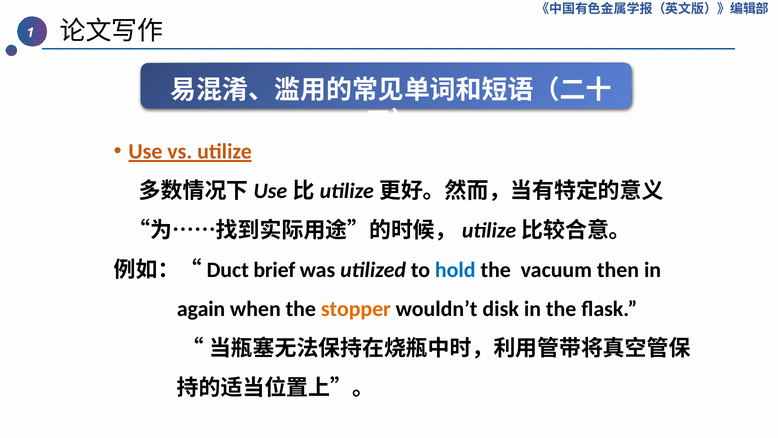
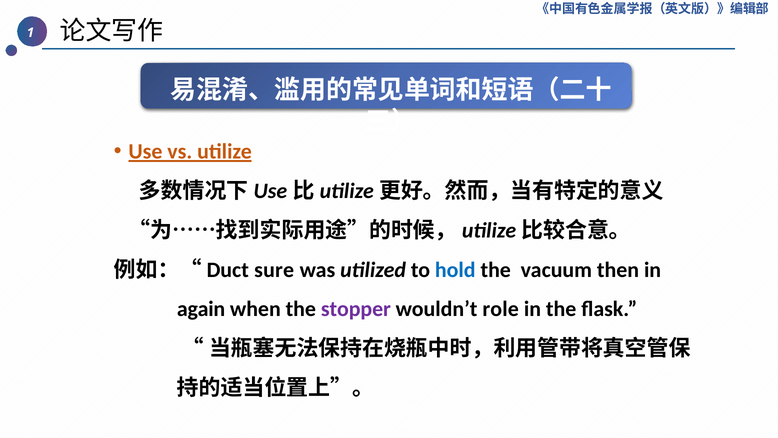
brief: brief -> sure (274, 270)
stopper colour: orange -> purple (356, 309)
disk: disk -> role (501, 309)
